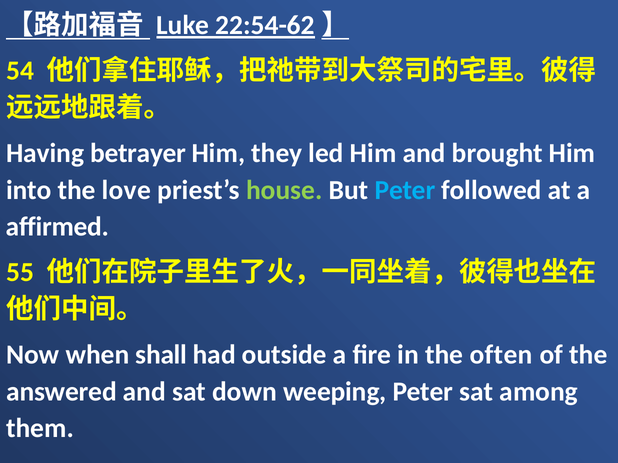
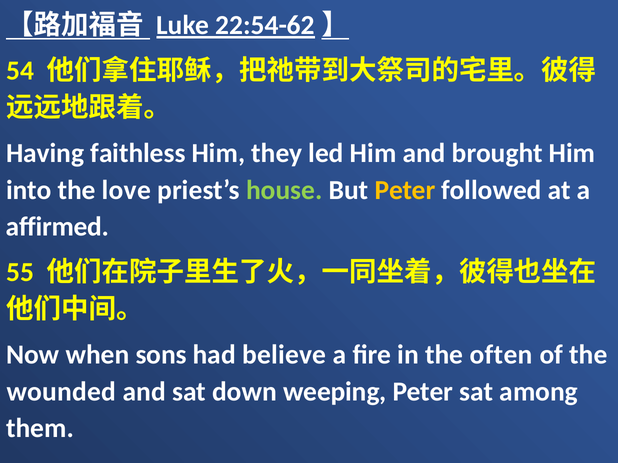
betrayer: betrayer -> faithless (138, 153)
Peter colour: light blue -> yellow (405, 190)
shall: shall -> sons (161, 355)
outside: outside -> believe (284, 355)
answered: answered -> wounded (61, 392)
